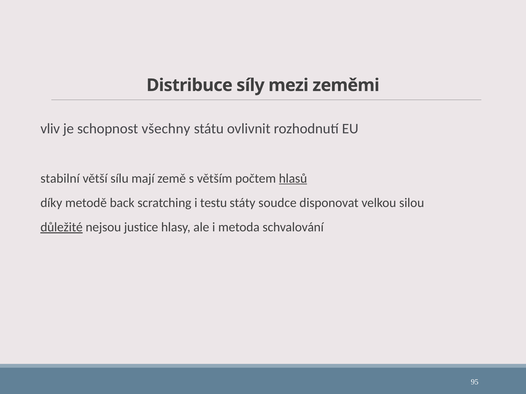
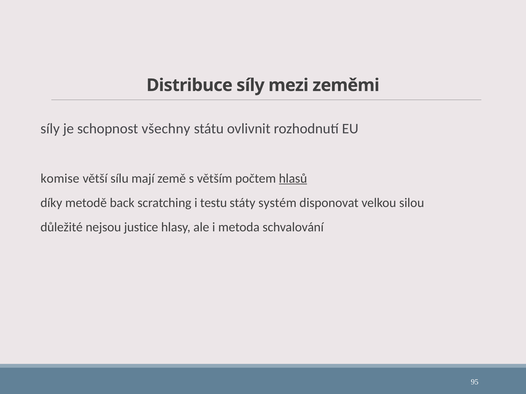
vliv: vliv -> síly (50, 129)
stabilní: stabilní -> komise (60, 179)
soudce: soudce -> systém (277, 203)
důležité underline: present -> none (62, 227)
